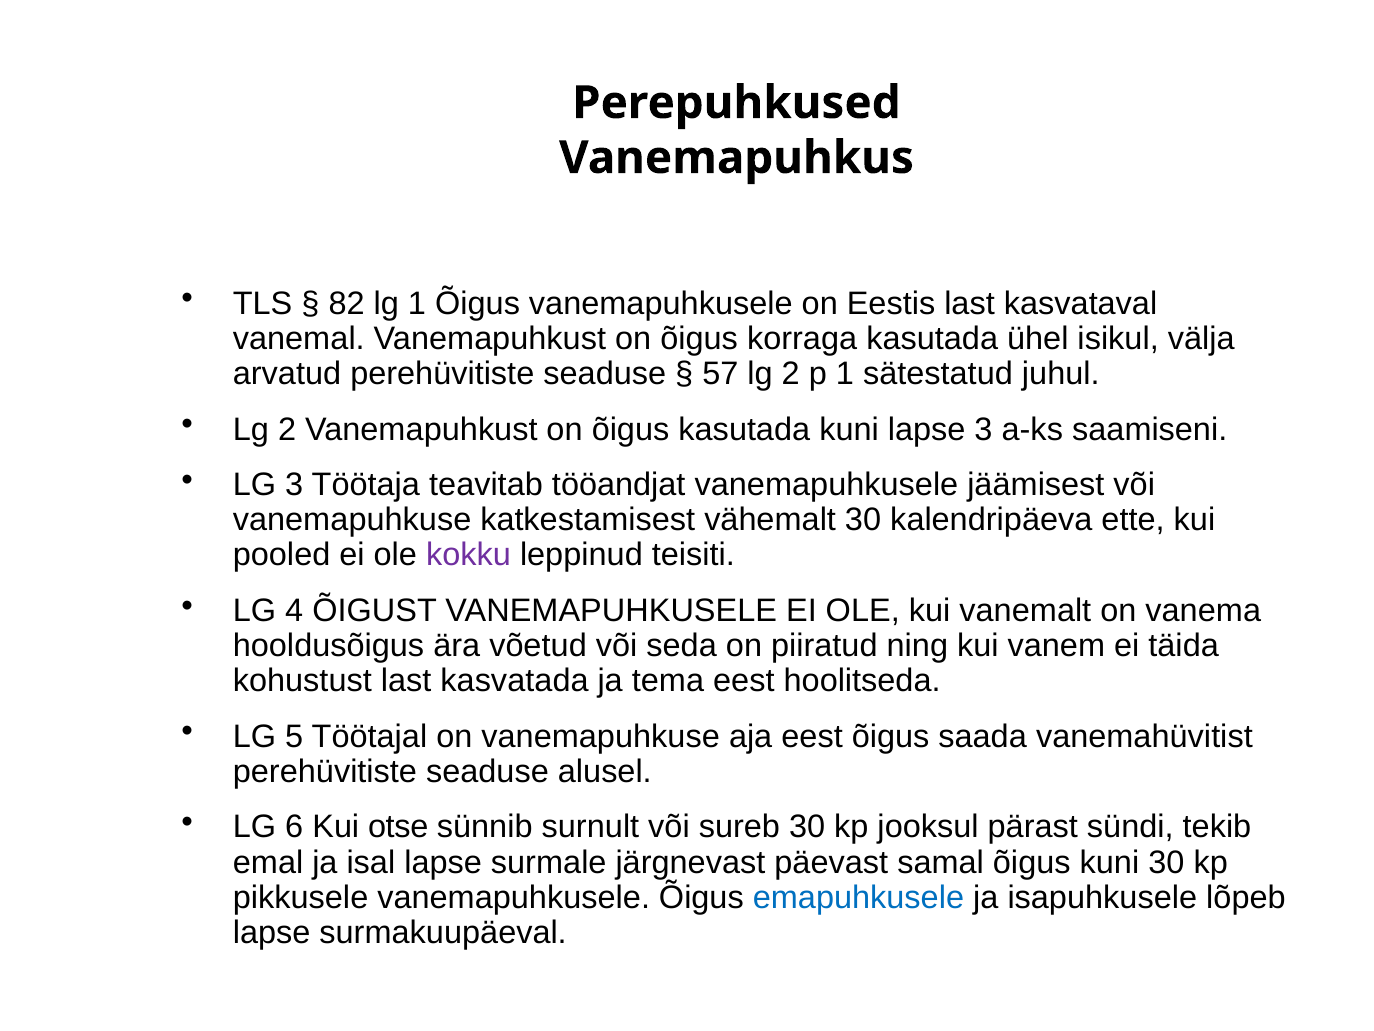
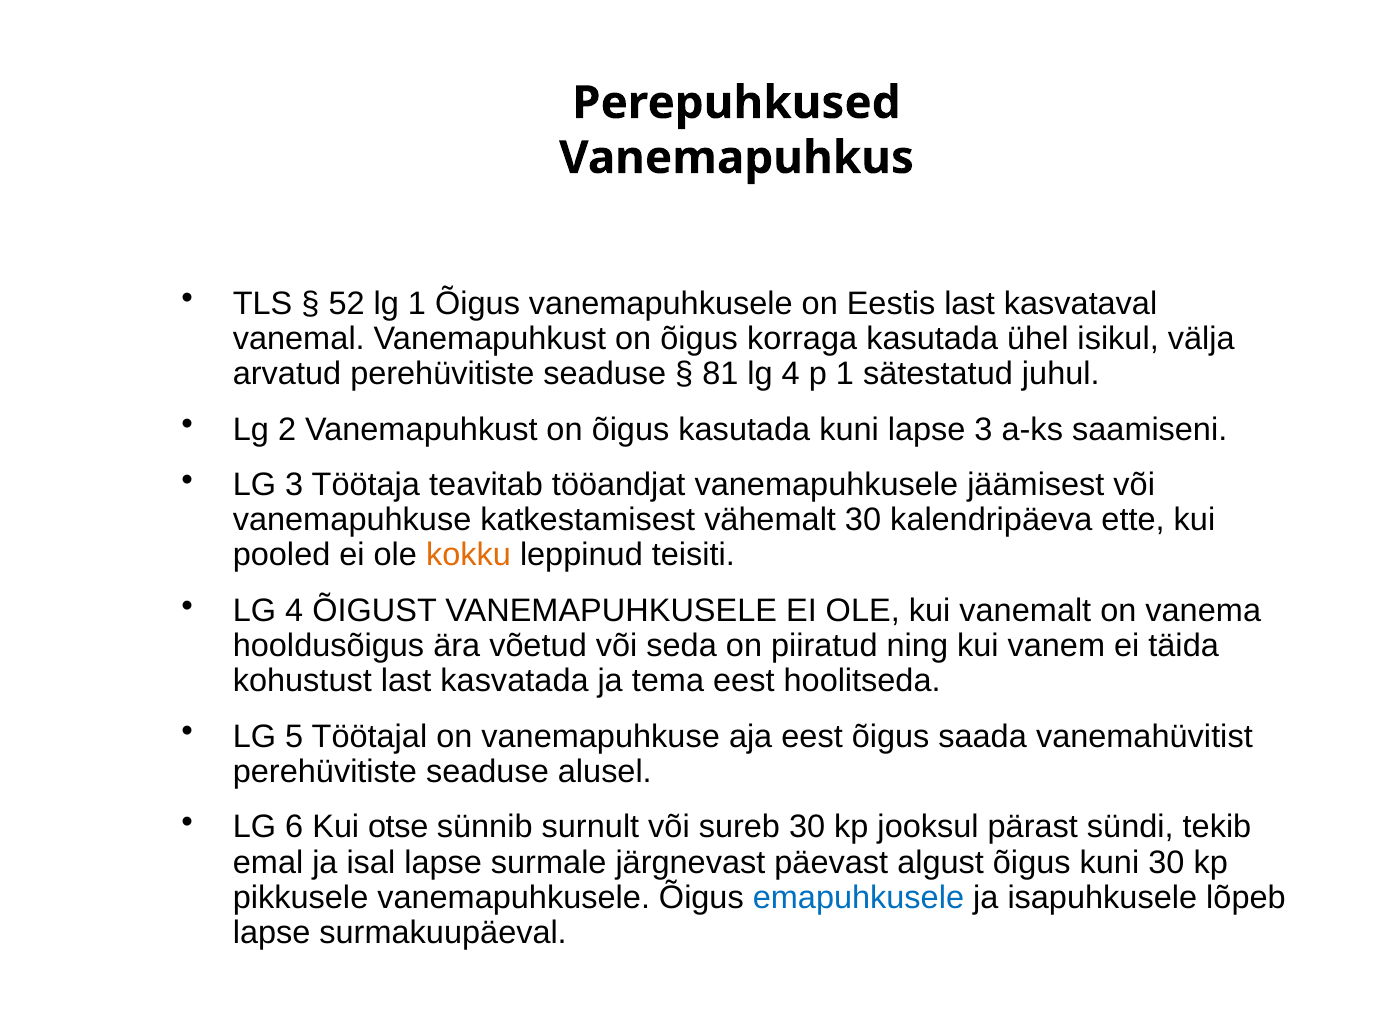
82: 82 -> 52 (347, 303)
57: 57 -> 81 (720, 374)
2: 2 -> 4 (791, 374)
kokku colour: purple -> orange (468, 555)
samal: samal -> algust (941, 862)
